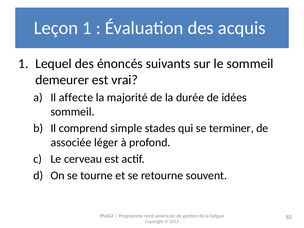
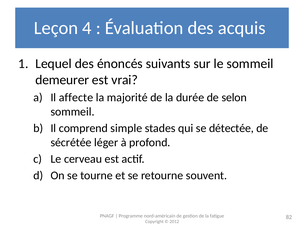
Leçon 1: 1 -> 4 (87, 28)
idées: idées -> selon (234, 97)
terminer: terminer -> détectée (231, 128)
associée: associée -> sécrétée (71, 142)
